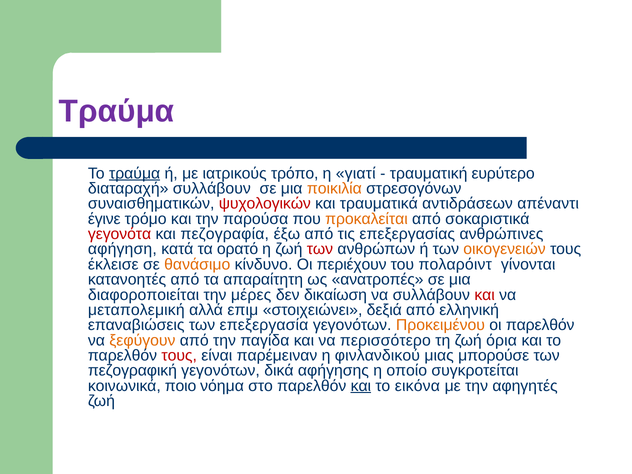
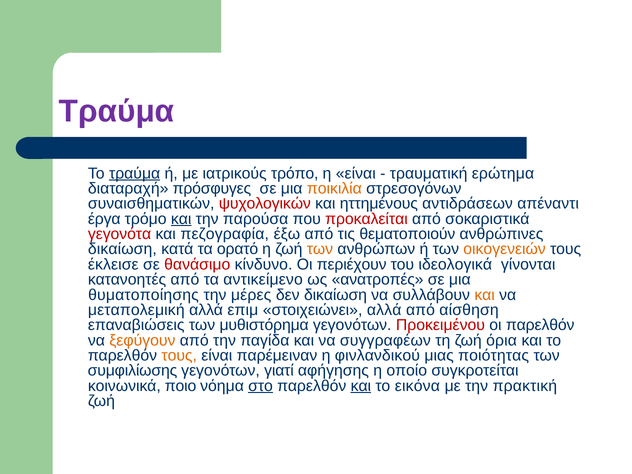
η γιατί: γιατί -> είναι (356, 173)
ευρύτερο: ευρύτερο -> ερώτημα (503, 173)
διαταραχή συλλάβουν: συλλάβουν -> πρόσφυγες (212, 189)
τραυματικά: τραυματικά -> ηττημένους (379, 204)
έγινε: έγινε -> έργα (104, 219)
και underline: none -> present (181, 219)
προκαλείται colour: orange -> red (366, 219)
επεξεργασίας: επεξεργασίας -> θεματοποιούν (407, 234)
αφήγηση: αφήγηση -> δικαίωση (122, 249)
των colour: red -> orange (320, 249)
θανάσιμο colour: orange -> red (197, 264)
πολαρόιντ: πολαρόιντ -> ιδεολογικά (455, 264)
απαραίτητη: απαραίτητη -> αντικείμενο (263, 280)
διαφοροποιείται: διαφοροποιείται -> θυματοποίησης (144, 295)
και colour: red -> orange (485, 295)
στοιχειώνει δεξιά: δεξιά -> αλλά (384, 310)
ελληνική: ελληνική -> αίσθηση (469, 310)
επεξεργασία: επεξεργασία -> μυθιστόρημα (264, 325)
Προκειμένου colour: orange -> red (440, 325)
περισσότερο: περισσότερο -> συγγραφέων (385, 340)
τους colour: red -> orange (179, 355)
μπορούσε: μπορούσε -> ποιότητας (494, 355)
πεζογραφική: πεζογραφική -> συμφιλίωσης (132, 371)
δικά: δικά -> γιατί (279, 371)
στο underline: none -> present (261, 386)
αφηγητές: αφηγητές -> πρακτική (525, 386)
